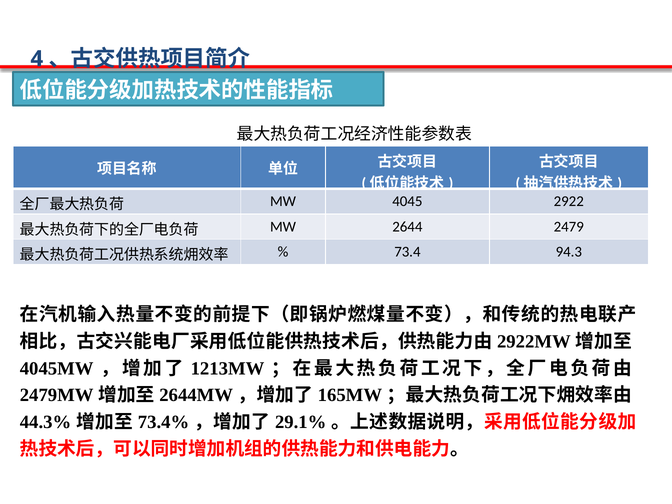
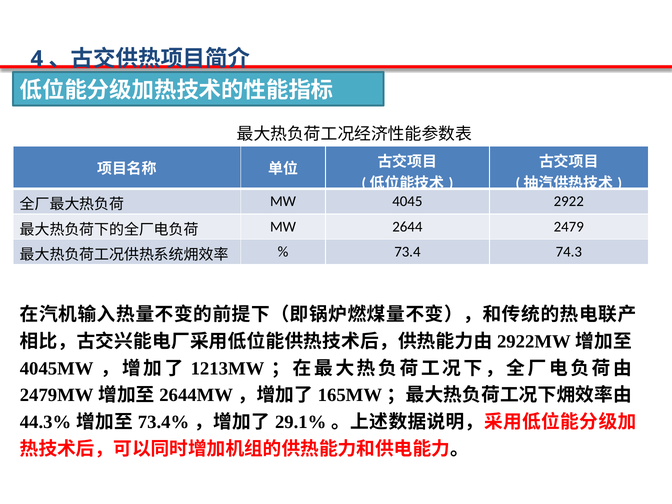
94.3: 94.3 -> 74.3 (569, 252)
